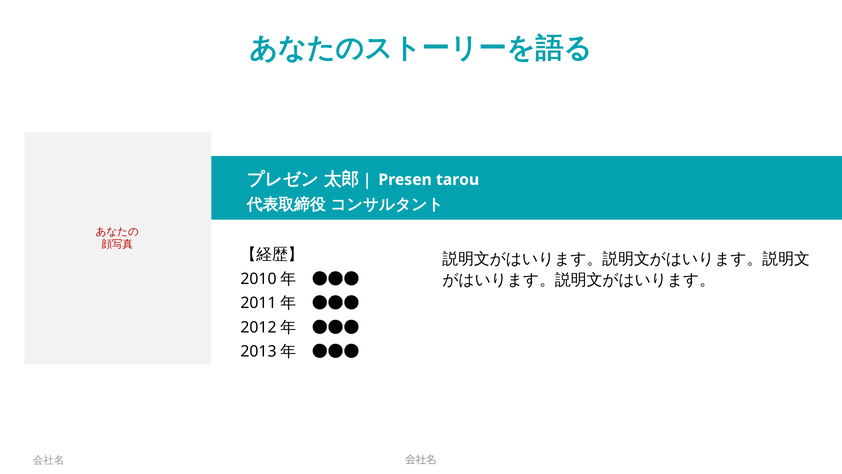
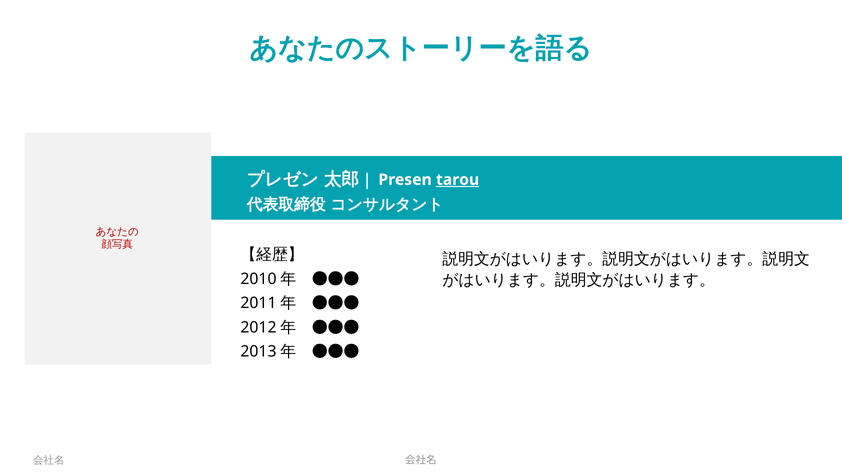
tarou underline: none -> present (458, 180)
